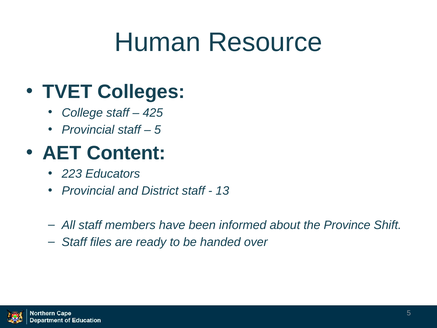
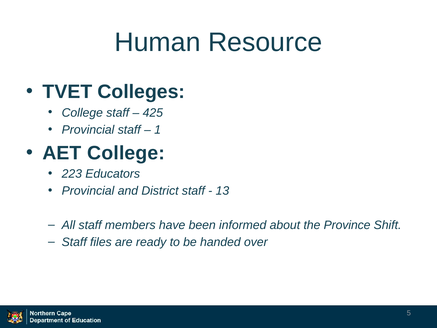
5: 5 -> 1 (158, 130)
AET Content: Content -> College (126, 153)
